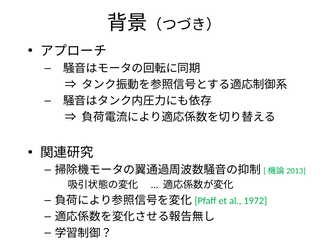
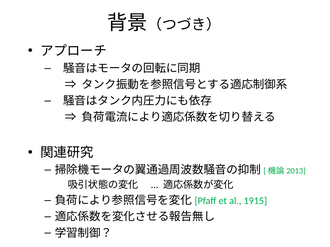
1972: 1972 -> 1915 (255, 201)
